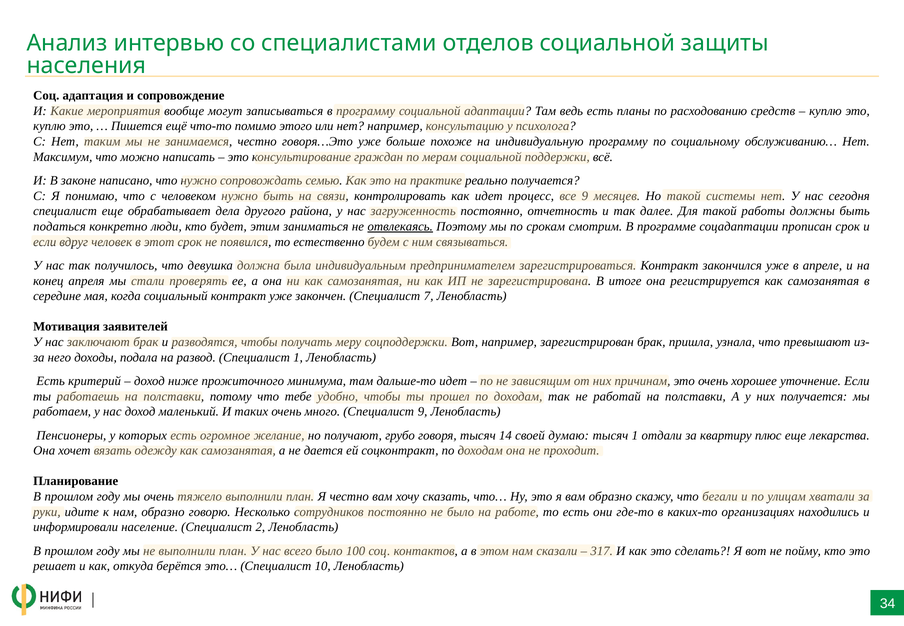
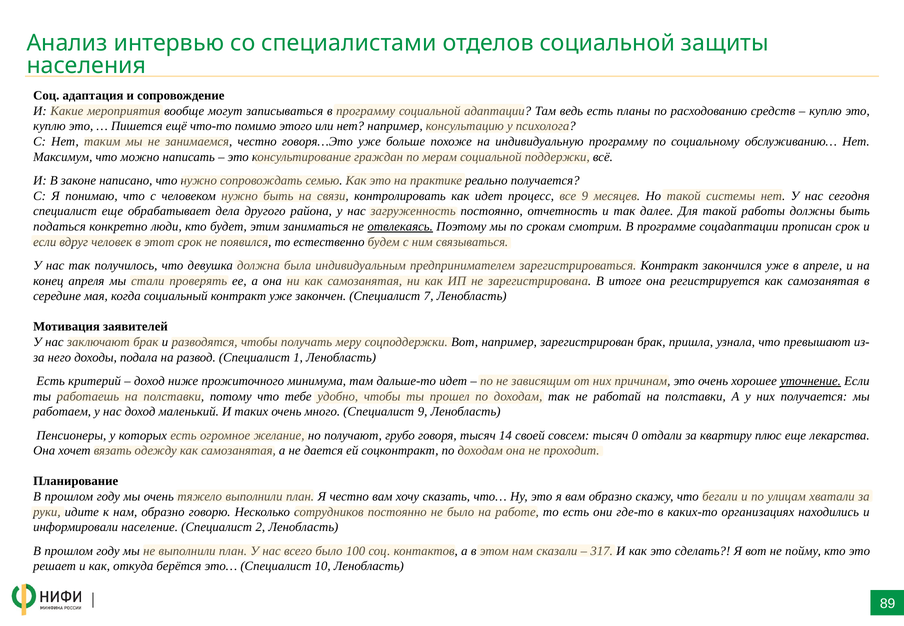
уточнение underline: none -> present (810, 381)
думаю: думаю -> совсем (569, 435)
тысяч 1: 1 -> 0 (635, 435)
34: 34 -> 89 (888, 603)
